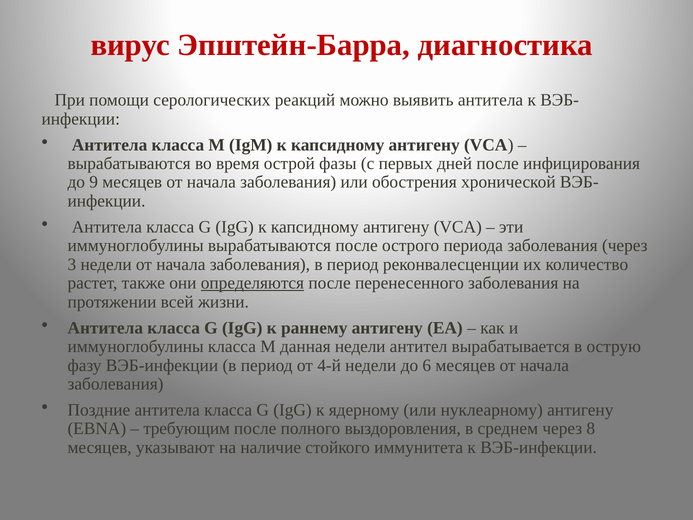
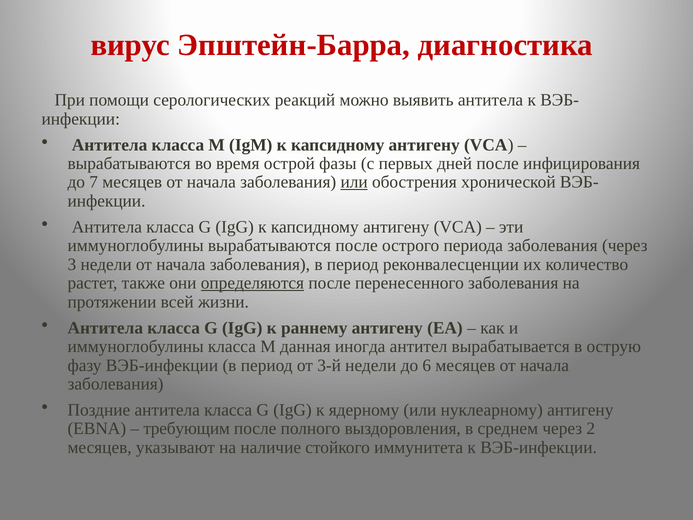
9: 9 -> 7 (94, 182)
или underline: none -> present (354, 182)
данная недели: недели -> иногда (360, 346)
4-й: 4-й -> 3-й (329, 365)
8: 8 -> 2 (591, 429)
